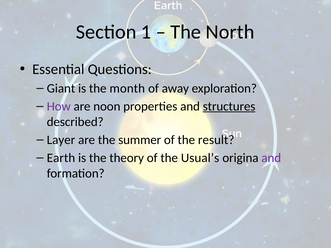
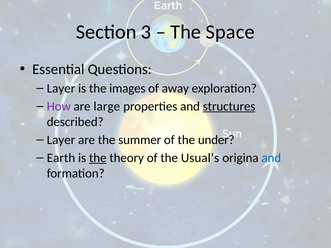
1: 1 -> 3 (146, 32)
North: North -> Space (230, 32)
Giant: Giant -> Layer (61, 88)
month: month -> images (127, 88)
noon: noon -> large (107, 106)
result: result -> under (216, 140)
the underline: none -> present (98, 158)
and colour: purple -> blue (271, 158)
